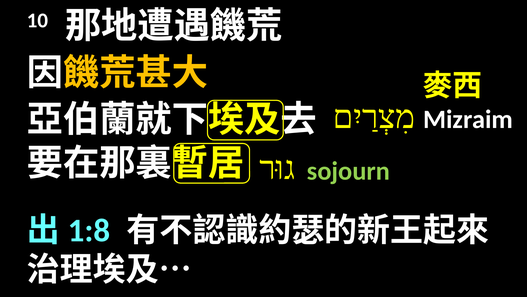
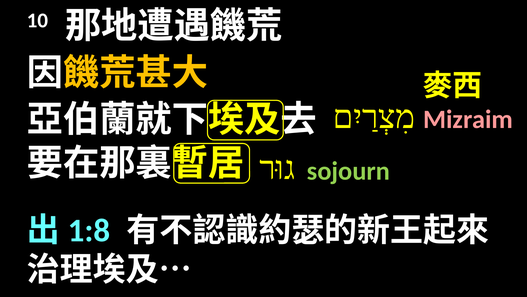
Mizraim colour: white -> pink (468, 119)
